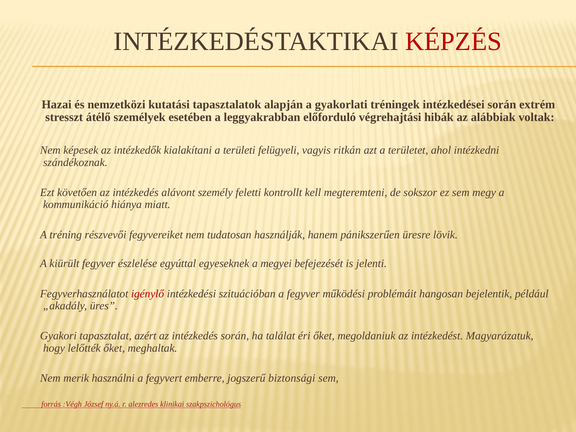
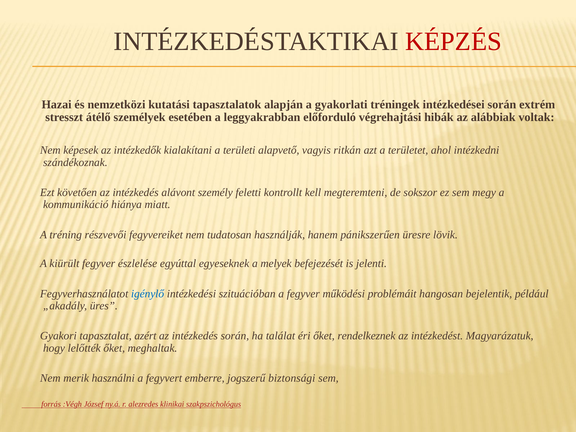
felügyeli: felügyeli -> alapvető (279, 150)
megyei: megyei -> melyek (276, 264)
igénylő colour: red -> blue (148, 294)
megoldaniuk: megoldaniuk -> rendelkeznek (366, 336)
